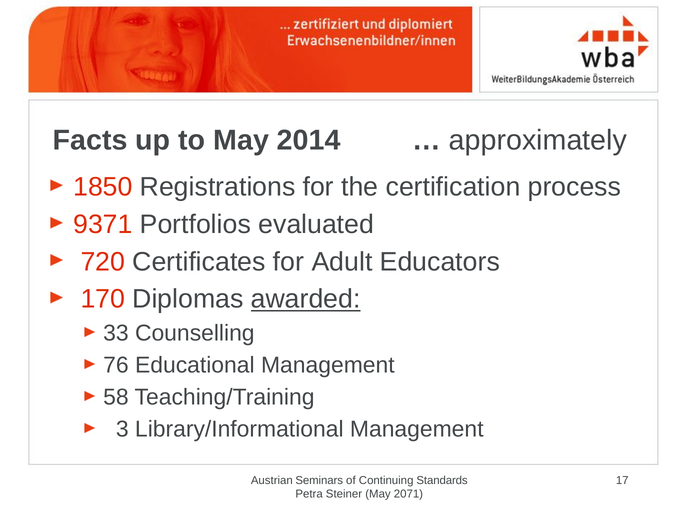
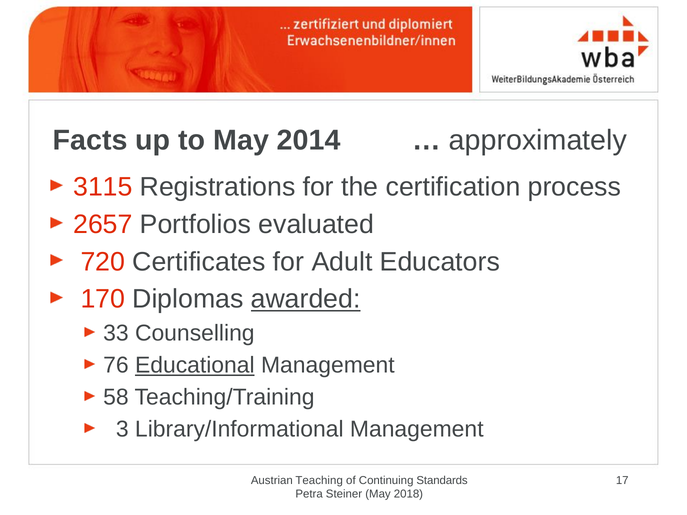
1850: 1850 -> 3115 (103, 187)
9371: 9371 -> 2657 (103, 224)
Educational underline: none -> present (195, 365)
Seminars: Seminars -> Teaching (319, 481)
2071: 2071 -> 2018 (408, 494)
